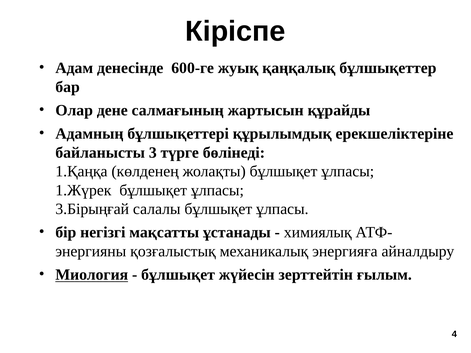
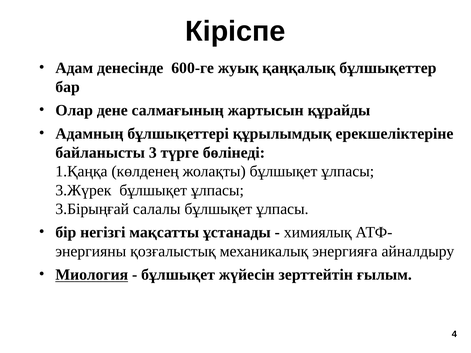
1.Жүрек: 1.Жүрек -> 3.Жүрек (83, 190)
